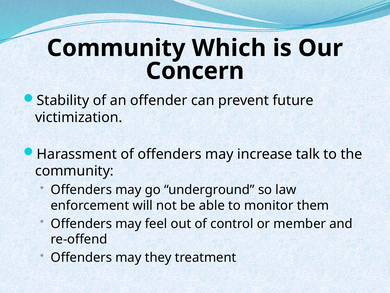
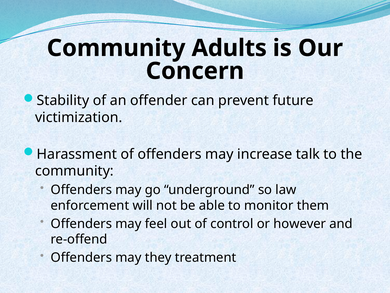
Which: Which -> Adults (229, 48)
member: member -> however (300, 223)
